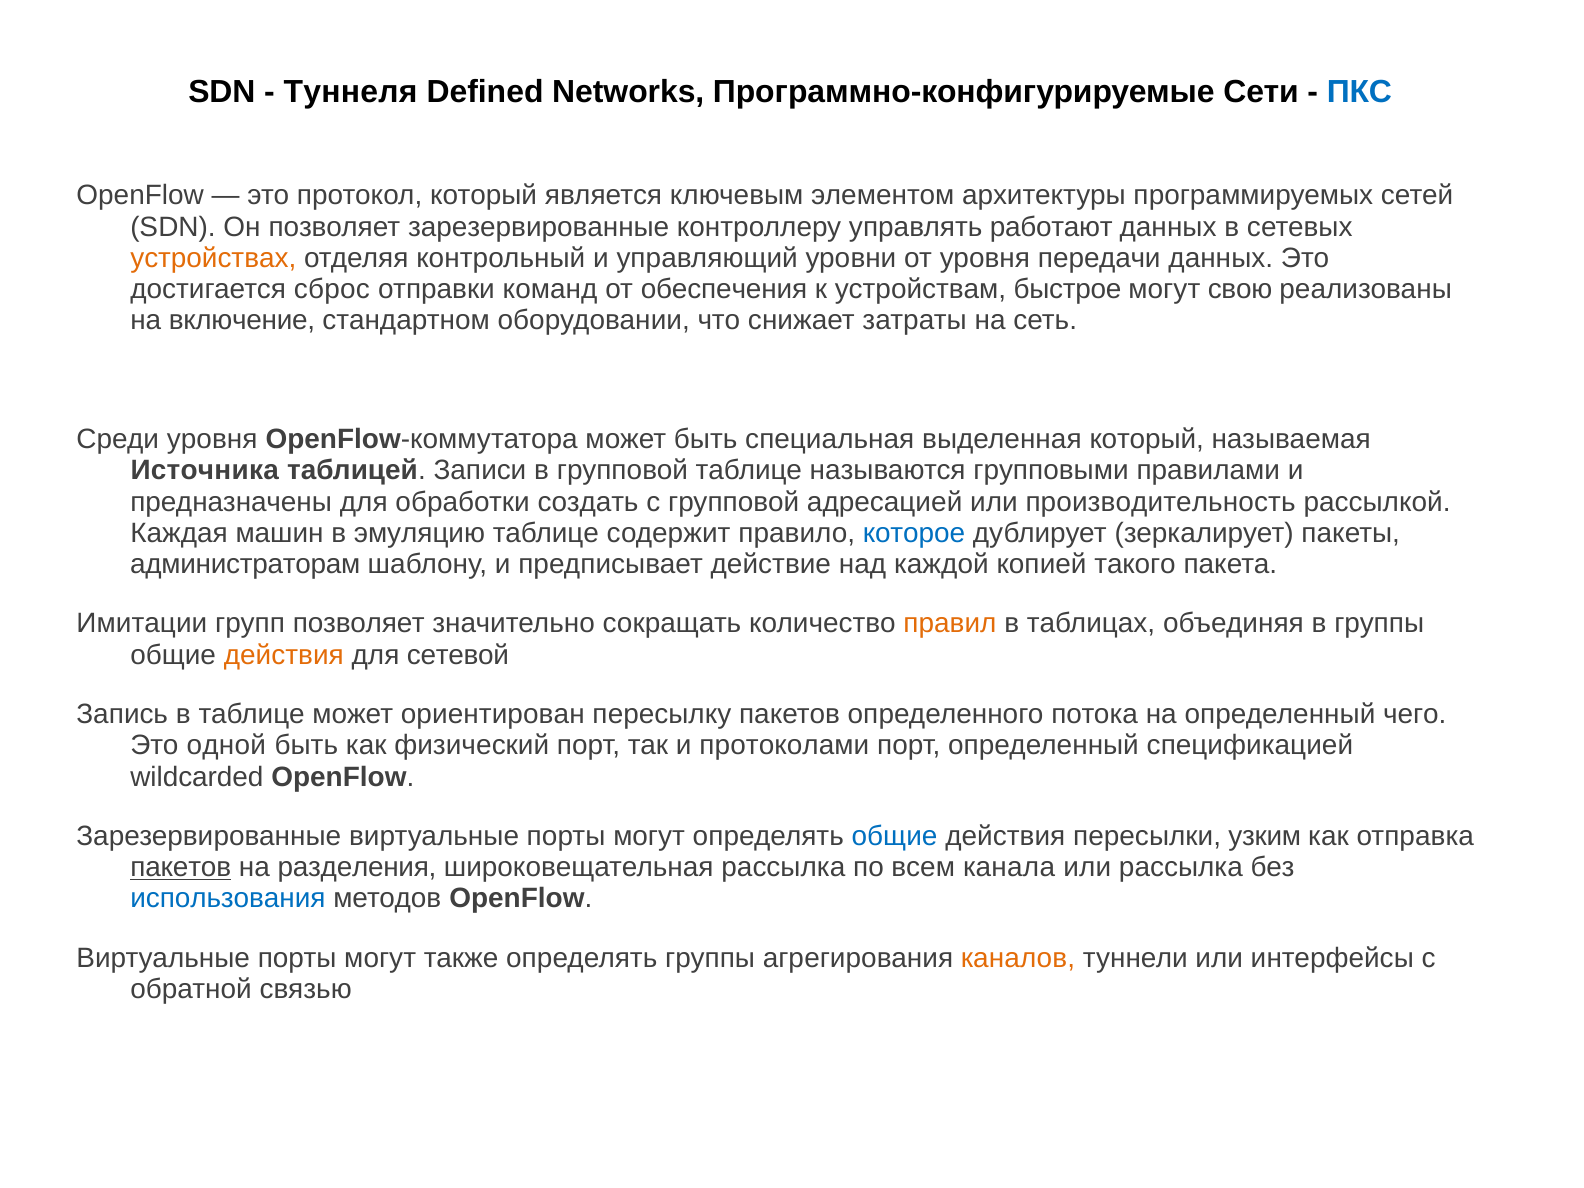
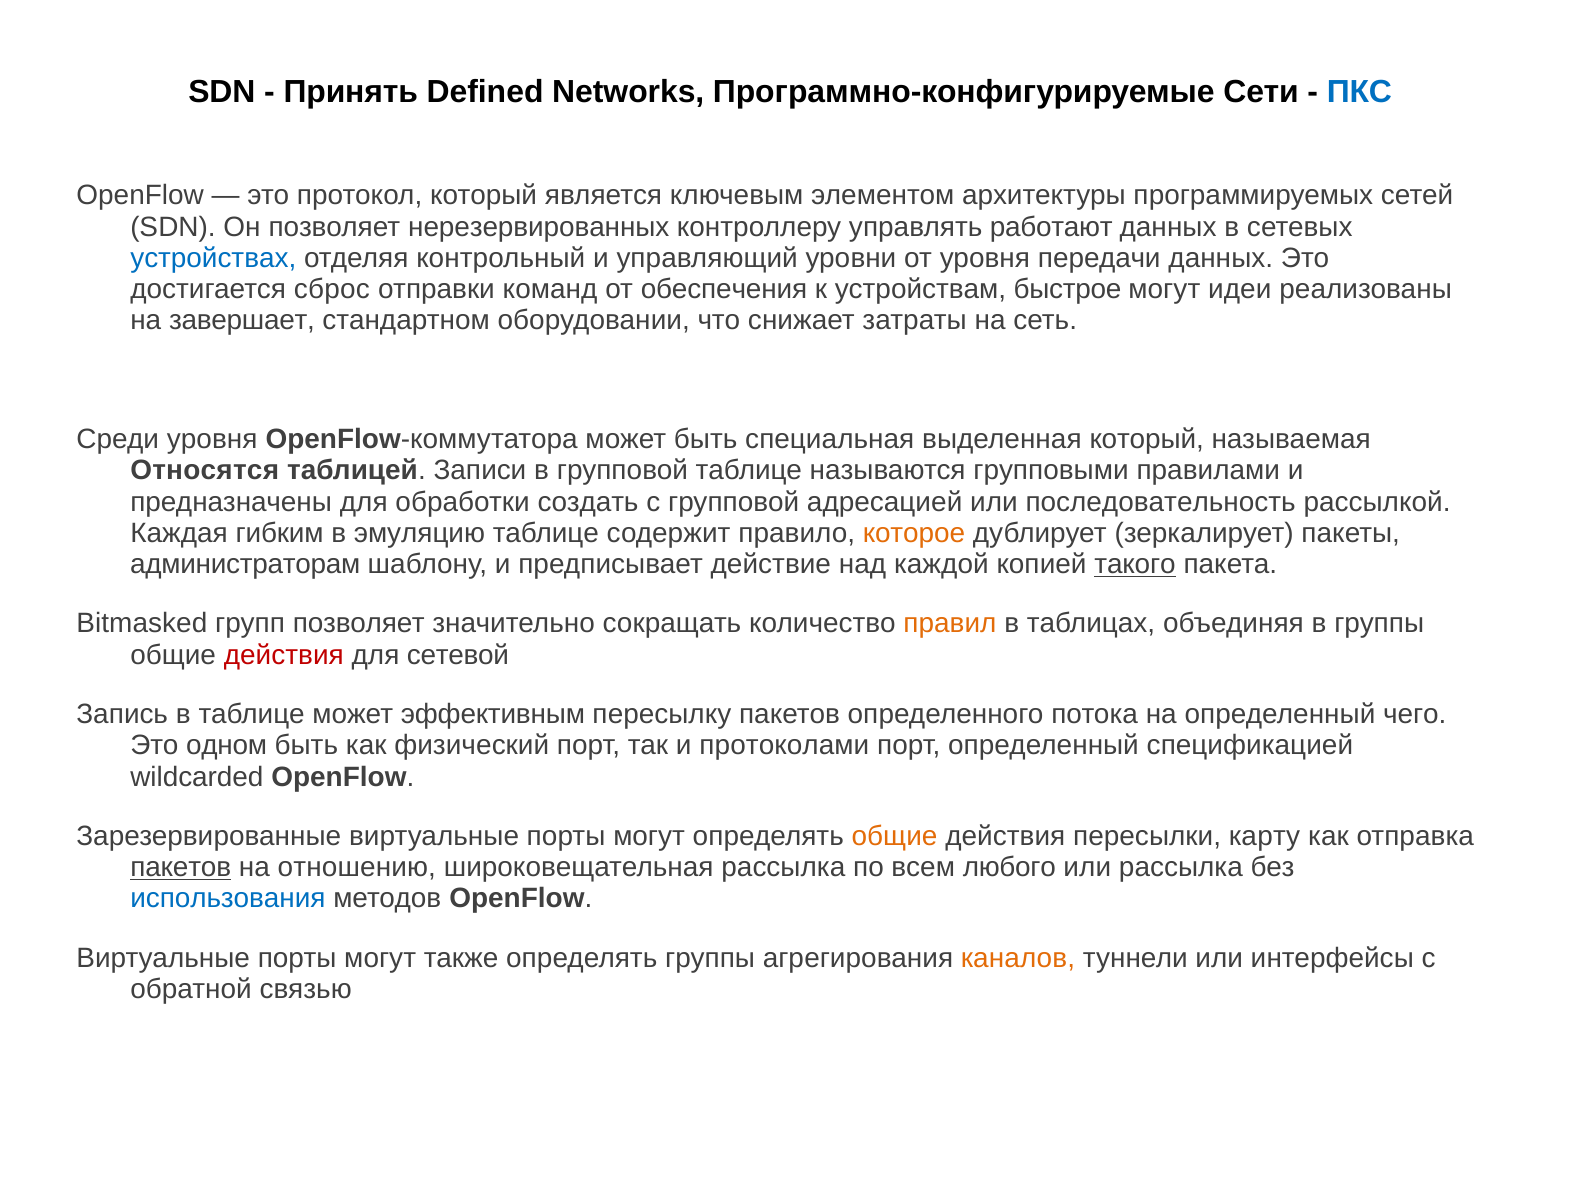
Туннеля: Туннеля -> Принять (351, 92)
позволяет зарезервированные: зарезервированные -> нерезервированных (539, 227)
устройствах colour: orange -> blue (213, 258)
свою: свою -> идеи (1240, 289)
включение: включение -> завершает (242, 321)
Источника: Источника -> Относятся (205, 471)
производительность: производительность -> последовательность (1161, 502)
машин: машин -> гибким (280, 533)
которое colour: blue -> orange (914, 533)
такого underline: none -> present (1135, 564)
Имитации: Имитации -> Bitmasked (142, 624)
действия colour: orange -> red (284, 655)
ориентирован: ориентирован -> эффективным (493, 714)
одной: одной -> одном (227, 746)
общие colour: blue -> orange (895, 836)
узким: узким -> карту (1265, 836)
разделения: разделения -> отношению (357, 867)
канала: канала -> любого (1009, 867)
